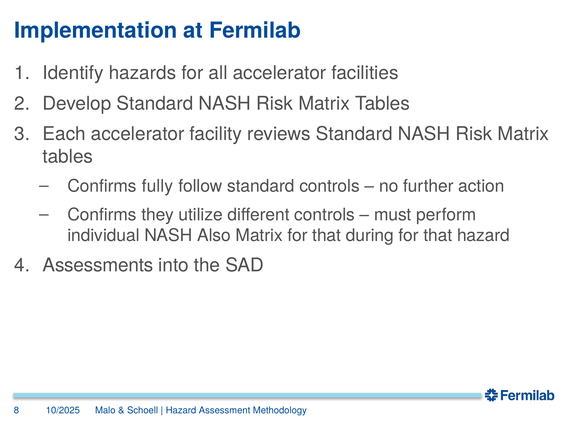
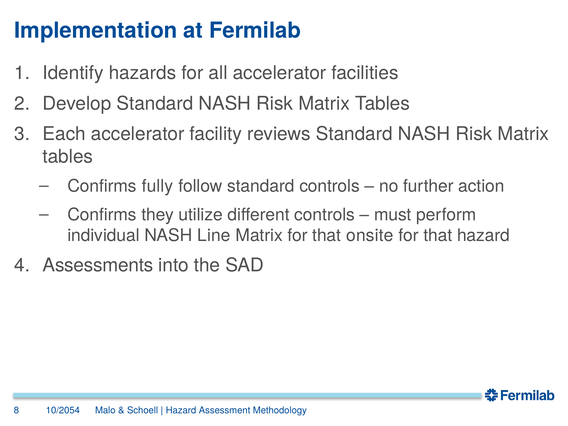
Also: Also -> Line (214, 236)
during: during -> onsite (370, 236)
10/2025: 10/2025 -> 10/2054 (63, 410)
